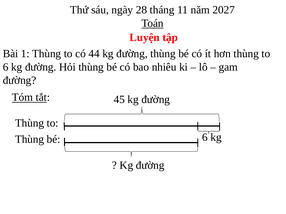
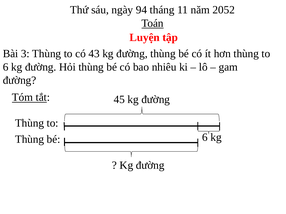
28: 28 -> 94 (141, 10)
2027: 2027 -> 2052 (224, 10)
1: 1 -> 3 (25, 54)
44: 44 -> 43 (94, 54)
